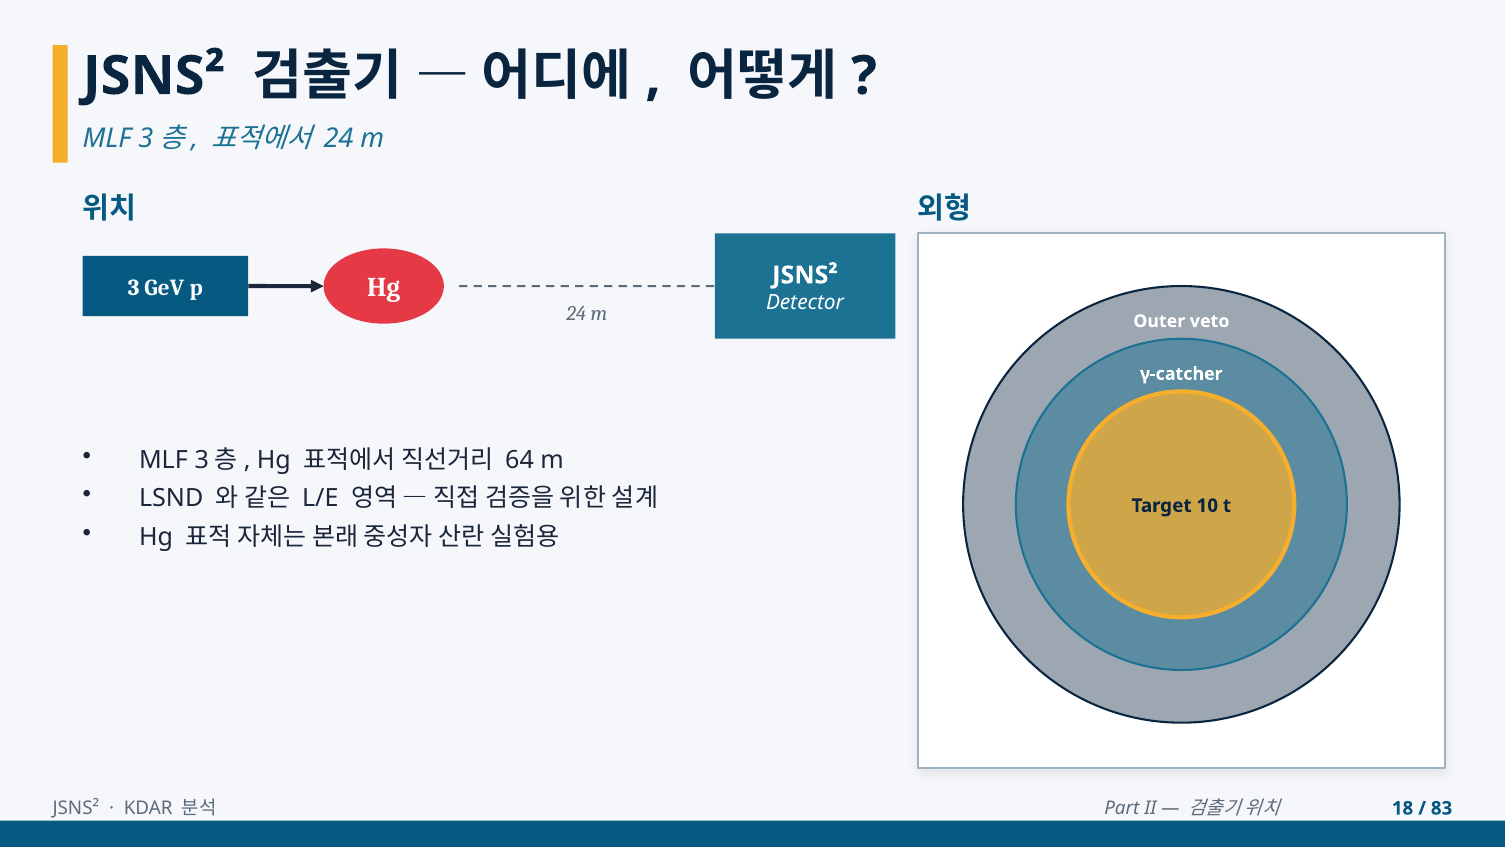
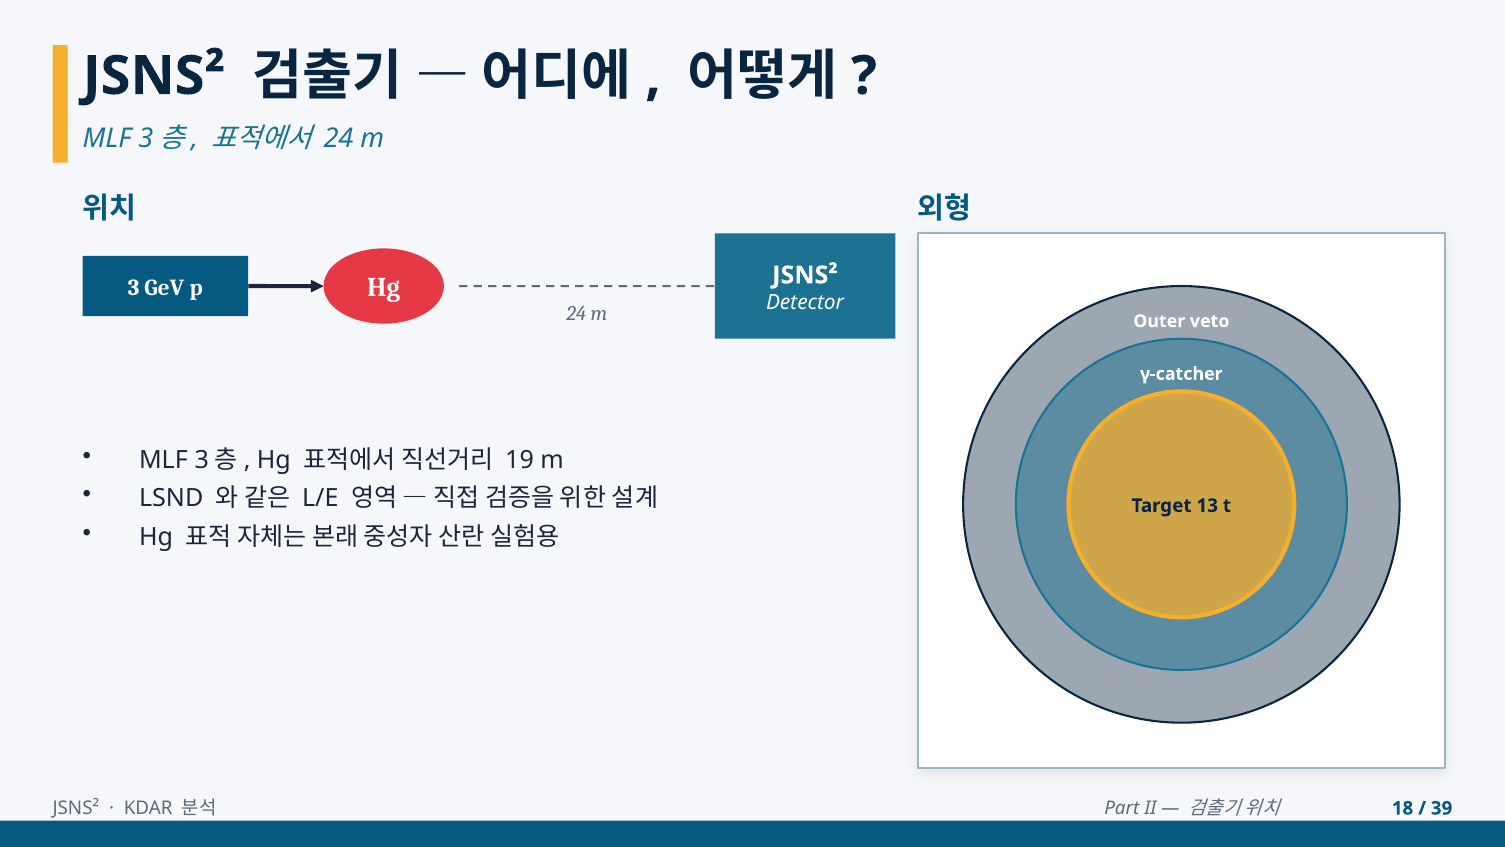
64: 64 -> 19 (520, 460)
10: 10 -> 13 (1207, 505)
83: 83 -> 39 (1442, 808)
